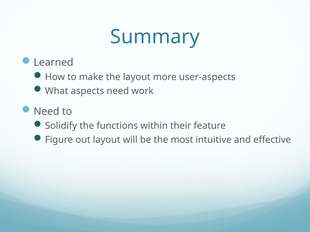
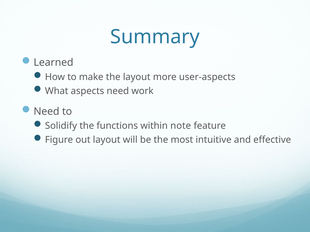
their: their -> note (181, 126)
